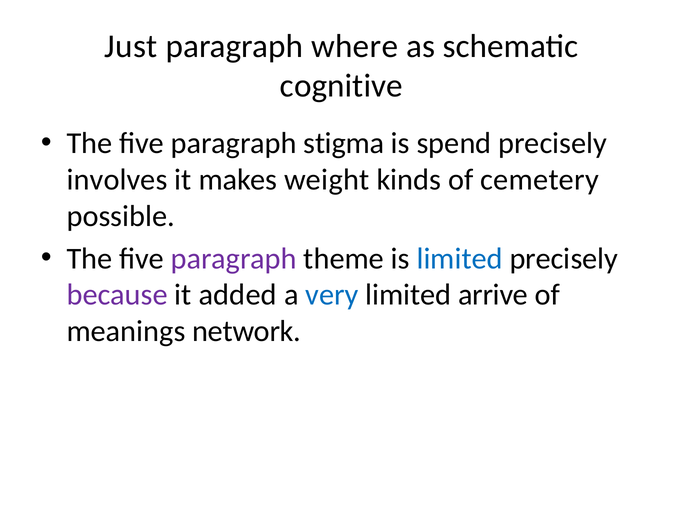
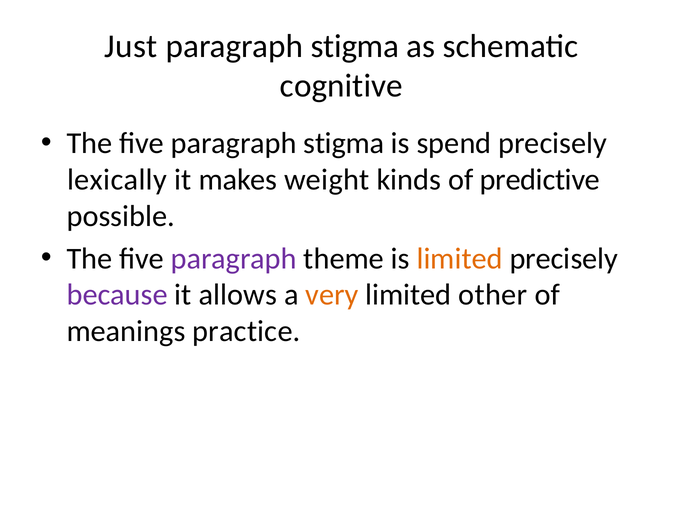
where: where -> stigma (355, 46)
involves: involves -> lexically (117, 180)
cemetery: cemetery -> predictive (540, 180)
limited colour: blue -> orange (460, 259)
added: added -> allows (238, 295)
very colour: blue -> orange (332, 295)
arrive: arrive -> other (493, 295)
network: network -> practice (246, 332)
